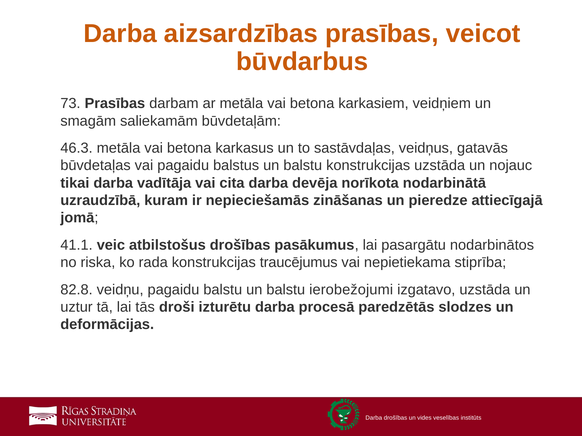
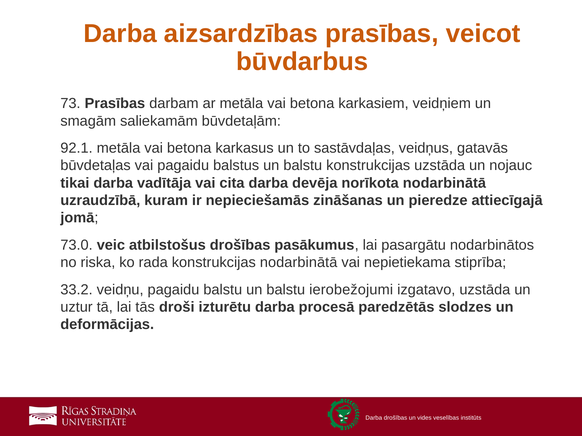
46.3: 46.3 -> 92.1 (77, 148)
41.1: 41.1 -> 73.0 (77, 245)
konstrukcijas traucējumus: traucējumus -> nodarbinātā (299, 263)
82.8: 82.8 -> 33.2 (77, 290)
